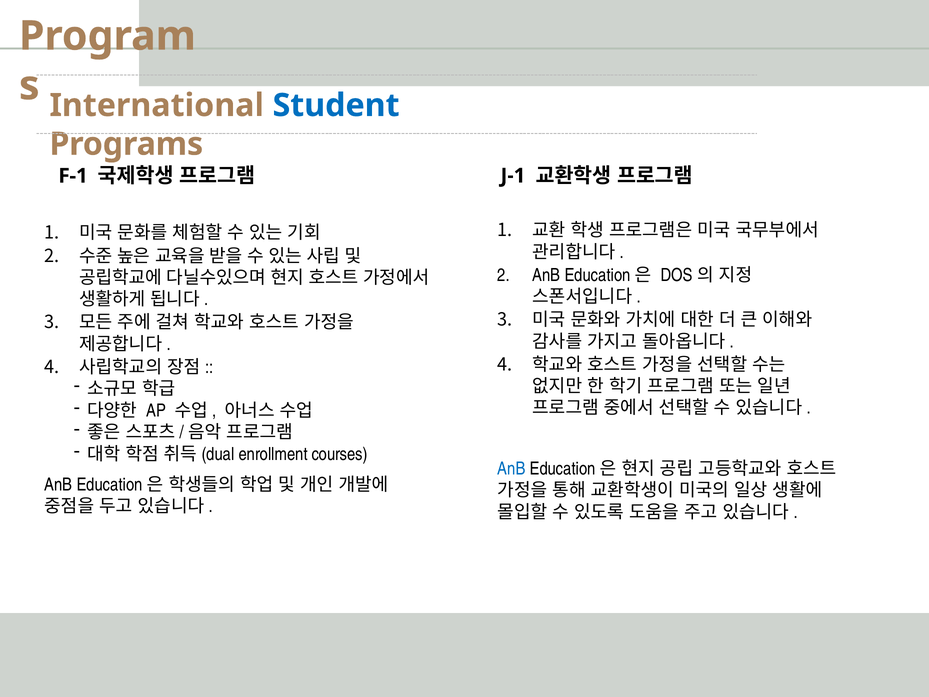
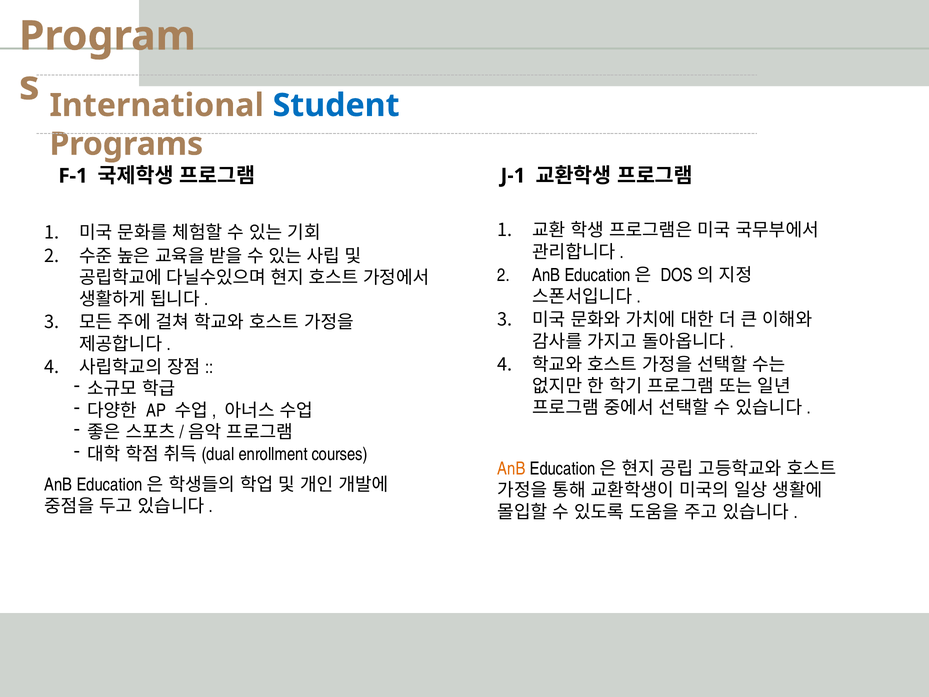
AnB colour: blue -> orange (511, 469)
